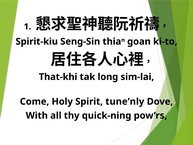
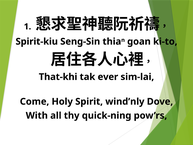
long: long -> ever (108, 77)
tune’nly: tune’nly -> wind’nly (125, 101)
